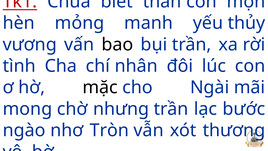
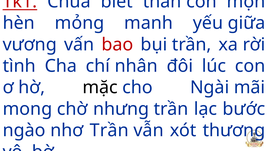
thủy: thủy -> giữa (246, 23)
bao colour: black -> red (117, 44)
nhơ Tròn: Tròn -> Trần (109, 130)
